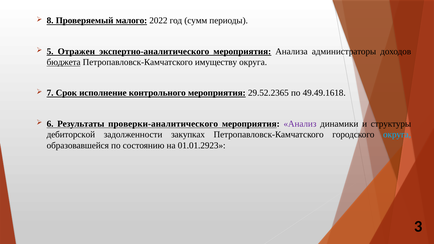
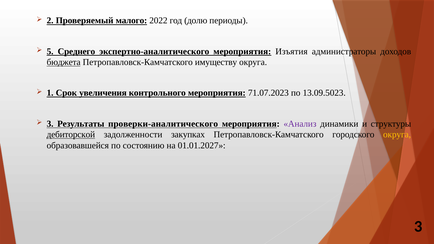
8: 8 -> 2 (50, 21)
сумм: сумм -> долю (196, 21)
Отражен: Отражен -> Среднего (76, 51)
Анализа: Анализа -> Изъятия (291, 51)
7: 7 -> 1 (50, 93)
исполнение: исполнение -> увеличения (103, 93)
29.52.2365: 29.52.2365 -> 71.07.2023 (268, 93)
49.49.1618: 49.49.1618 -> 13.09.5023 (324, 93)
6: 6 -> 3 (50, 124)
дебиторской underline: none -> present (71, 135)
округа colour: light blue -> yellow (397, 135)
01.01.2923: 01.01.2923 -> 01.01.2027 (202, 146)
